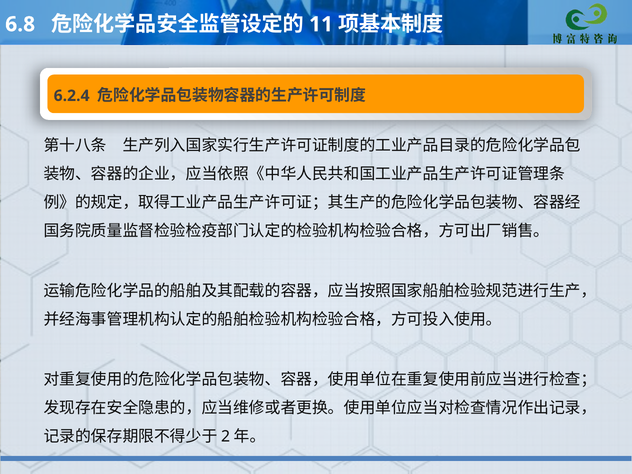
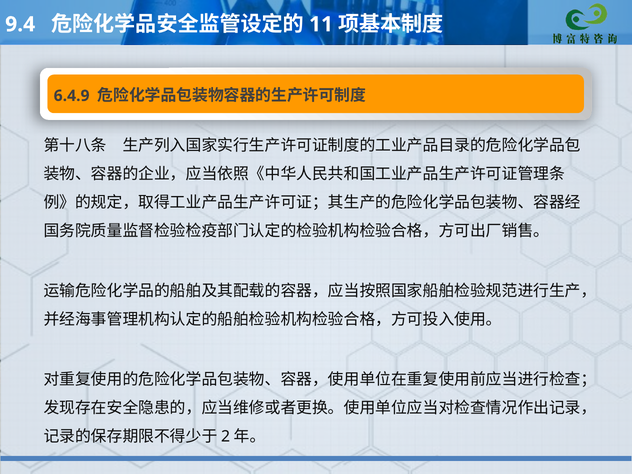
6.8: 6.8 -> 9.4 (20, 24)
6.2.4: 6.2.4 -> 6.4.9 (72, 96)
